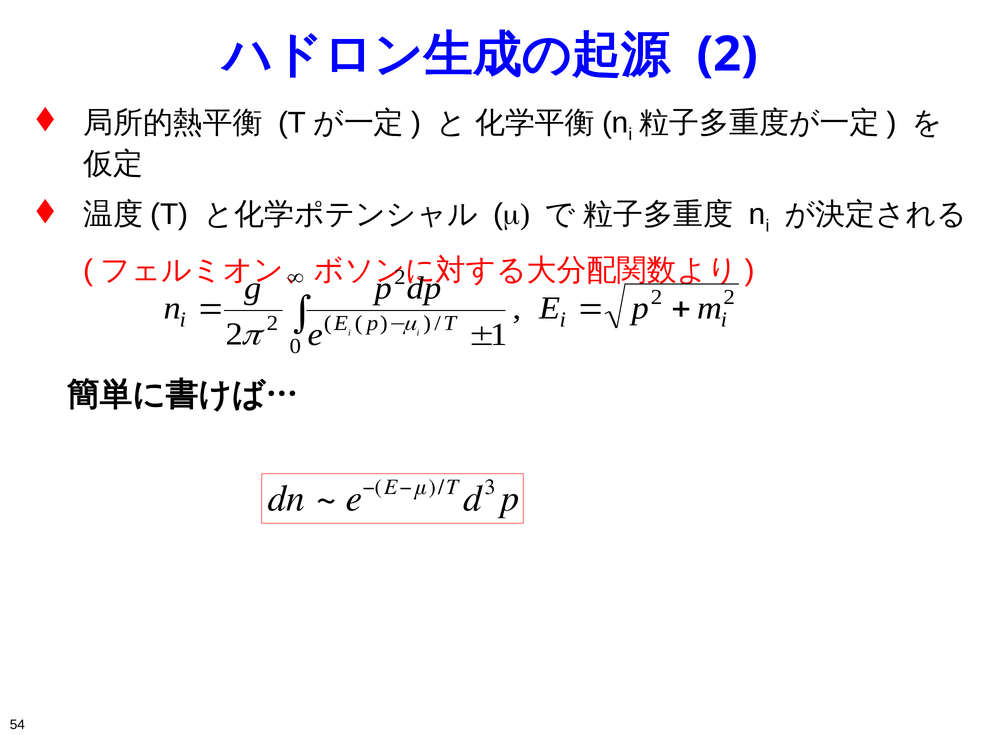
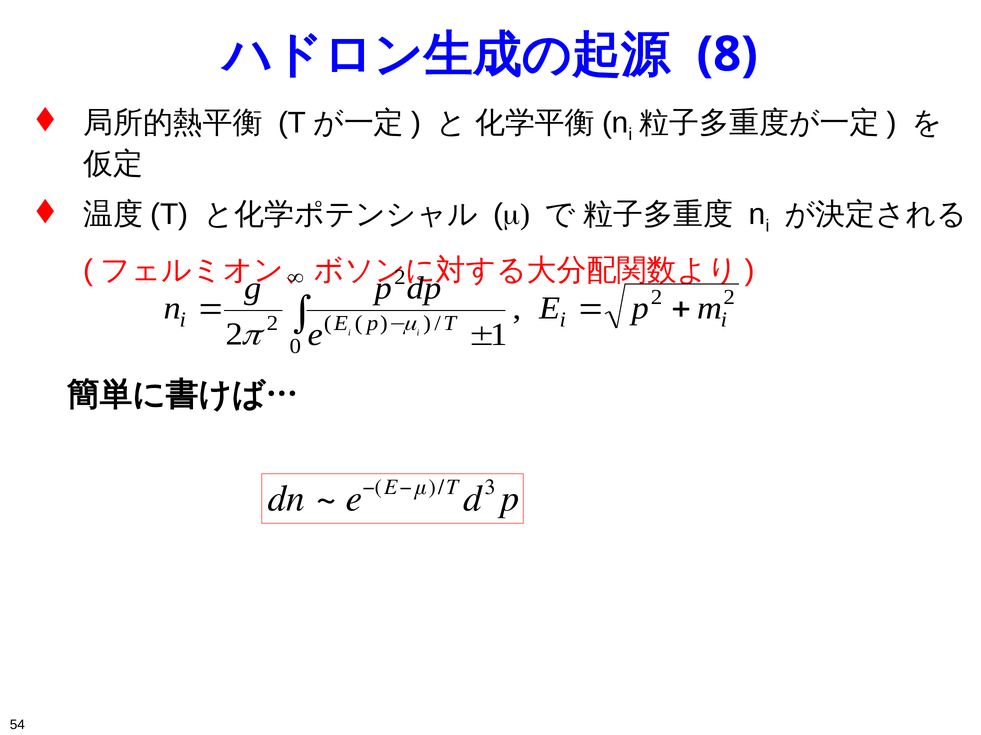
2: 2 -> 8 (727, 54)
